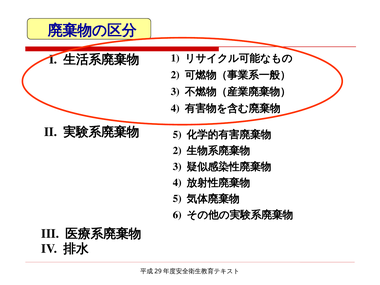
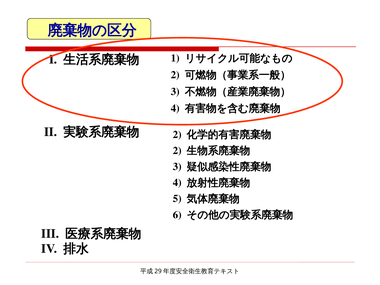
5: 5 -> 2 (177, 135)
